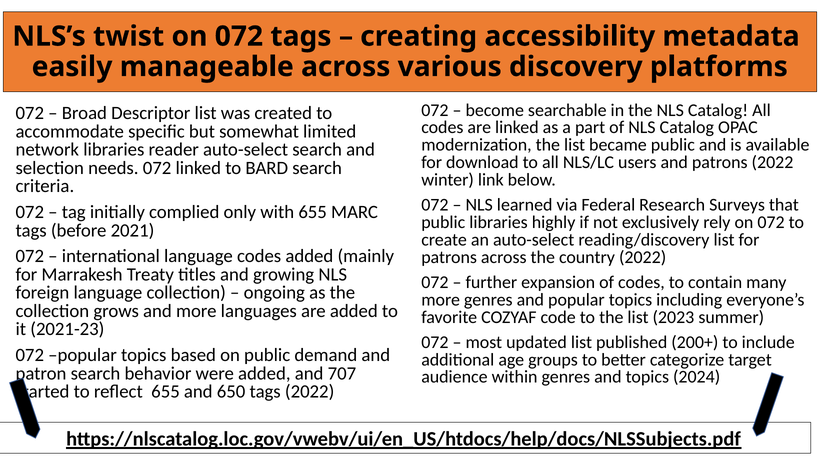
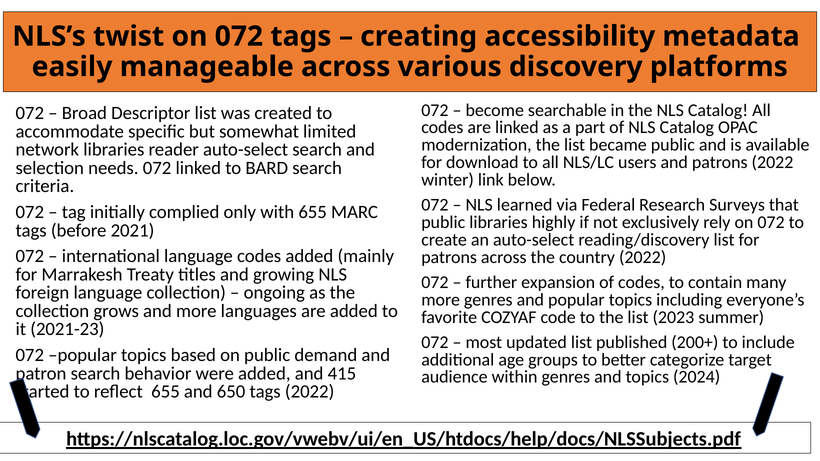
707: 707 -> 415 (342, 374)
